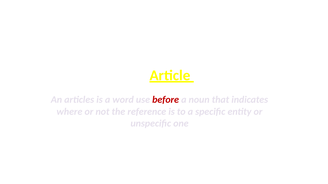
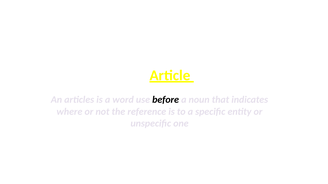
before colour: red -> black (166, 100)
